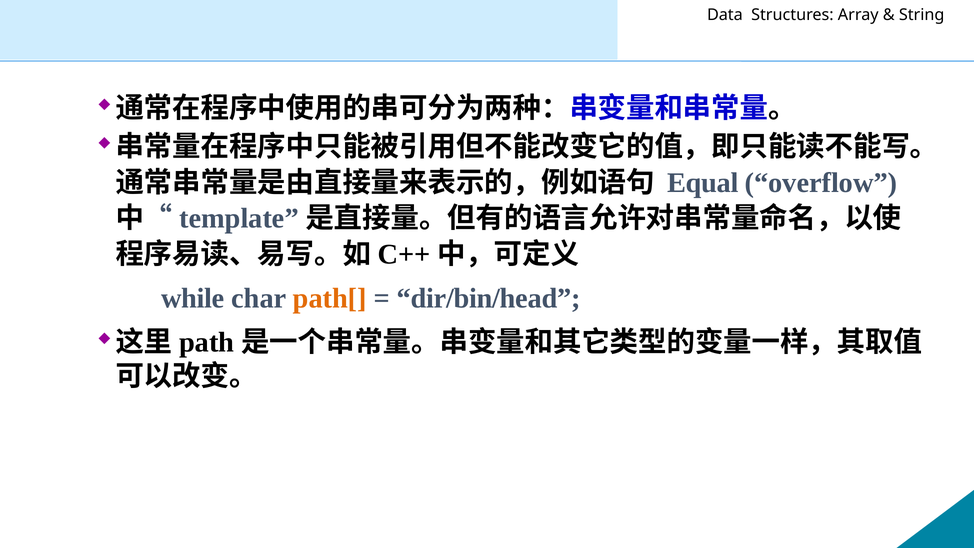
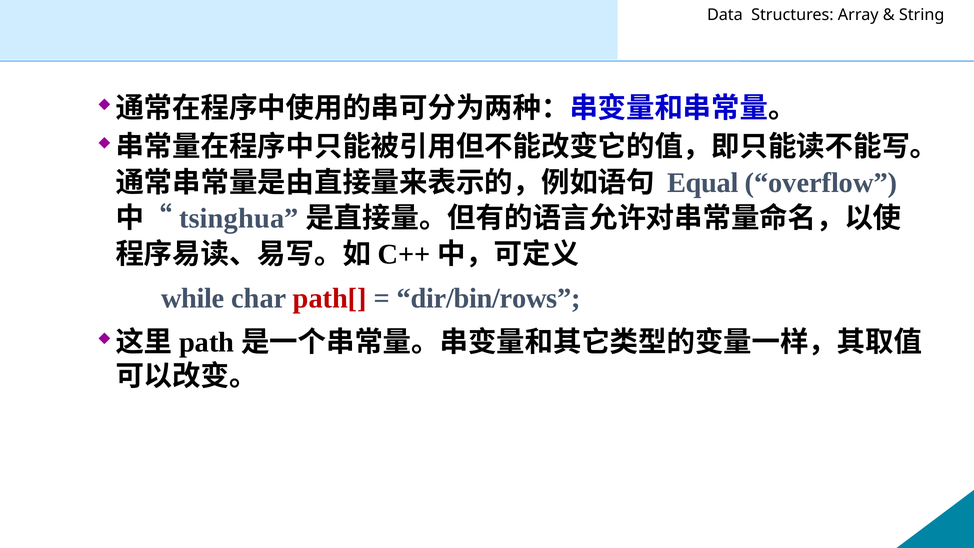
template: template -> tsinghua (239, 218)
path[ colour: orange -> red (330, 298)
dir/bin/head: dir/bin/head -> dir/bin/rows (489, 298)
